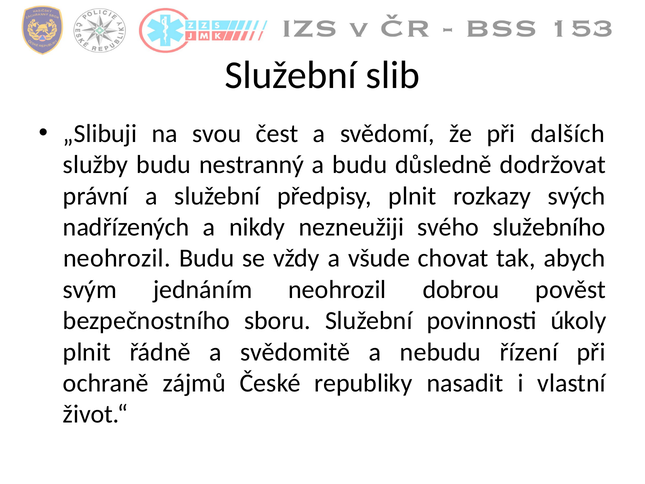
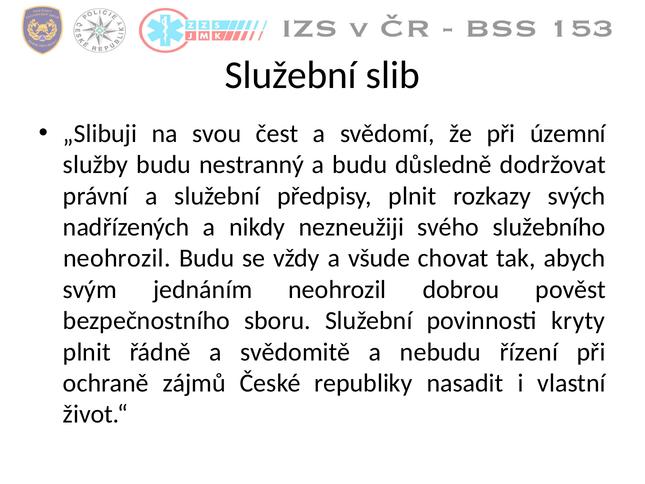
dalších: dalších -> územní (568, 134)
úkoly: úkoly -> kryty (578, 321)
